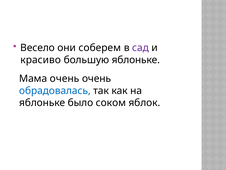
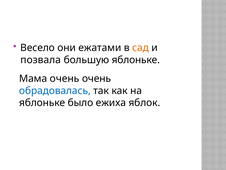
соберем: соберем -> ежатами (100, 48)
сад colour: purple -> orange (140, 48)
красиво: красиво -> позвала (41, 60)
соком: соком -> ежиха (111, 102)
